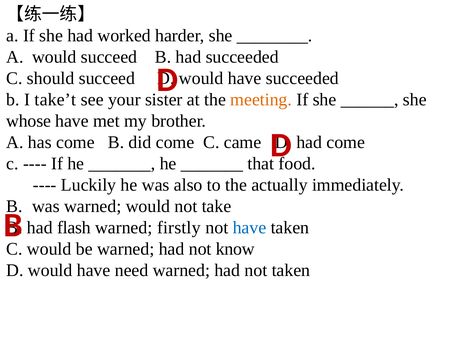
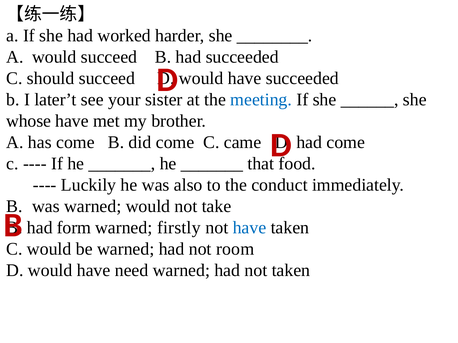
take’t: take’t -> later’t (55, 100)
meeting colour: orange -> blue (261, 100)
actually: actually -> conduct (280, 185)
flash: flash -> form (74, 228)
know: know -> room (235, 249)
